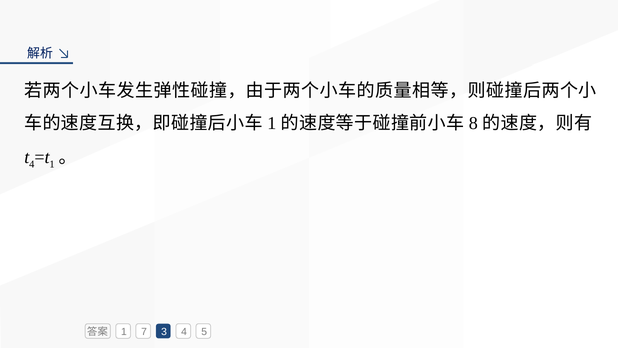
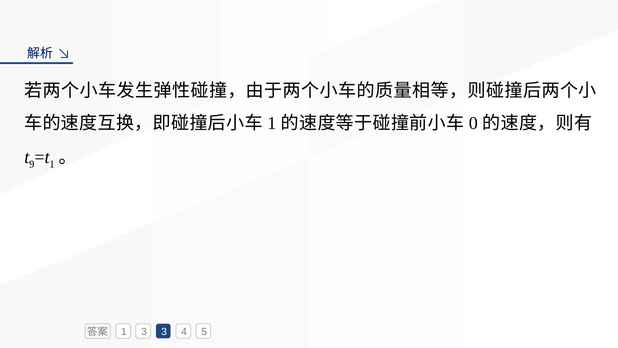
8: 8 -> 0 (473, 123)
4: 4 -> 9 (32, 164)
1 7: 7 -> 3 (144, 332)
